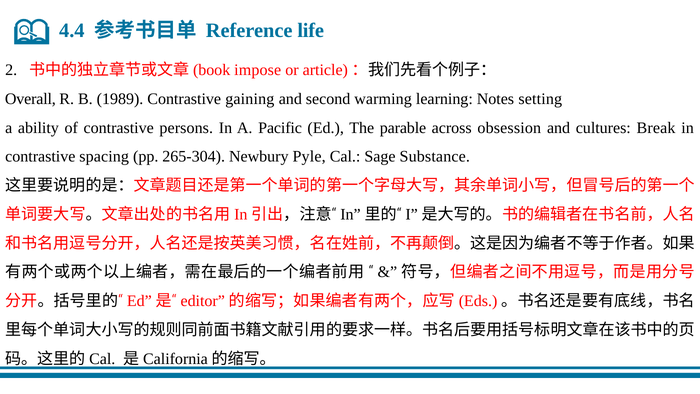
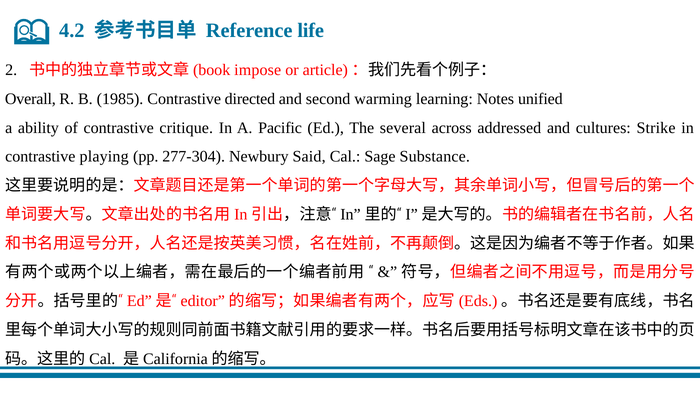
4.4: 4.4 -> 4.2 (72, 31)
1989: 1989 -> 1985 (120, 99)
gaining: gaining -> directed (250, 99)
setting: setting -> unified (540, 99)
persons: persons -> critique (186, 128)
parable: parable -> several (403, 128)
obsession: obsession -> addressed (509, 128)
Break: Break -> Strike (656, 128)
spacing: spacing -> playing (104, 157)
265-304: 265-304 -> 277-304 (194, 157)
Pyle: Pyle -> Said (309, 157)
